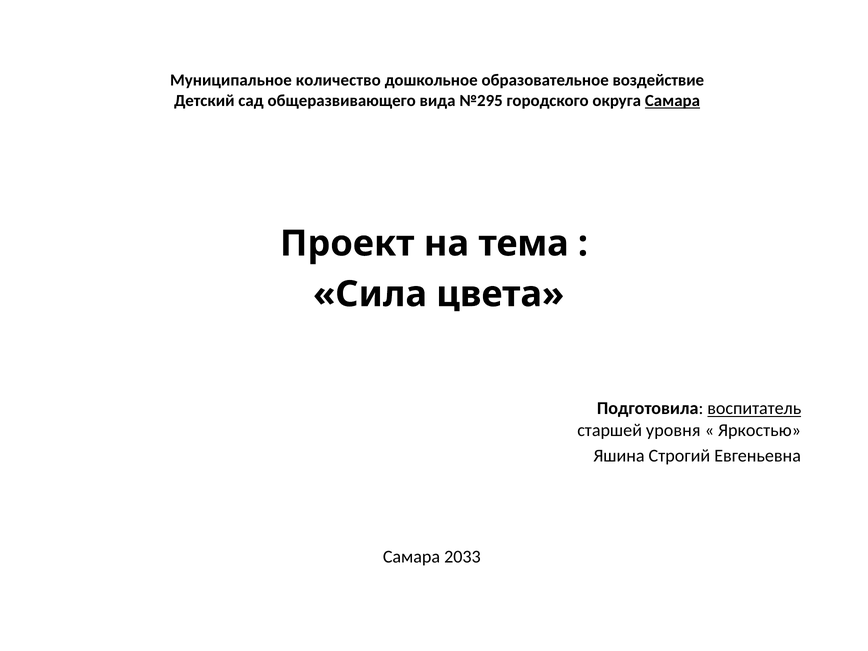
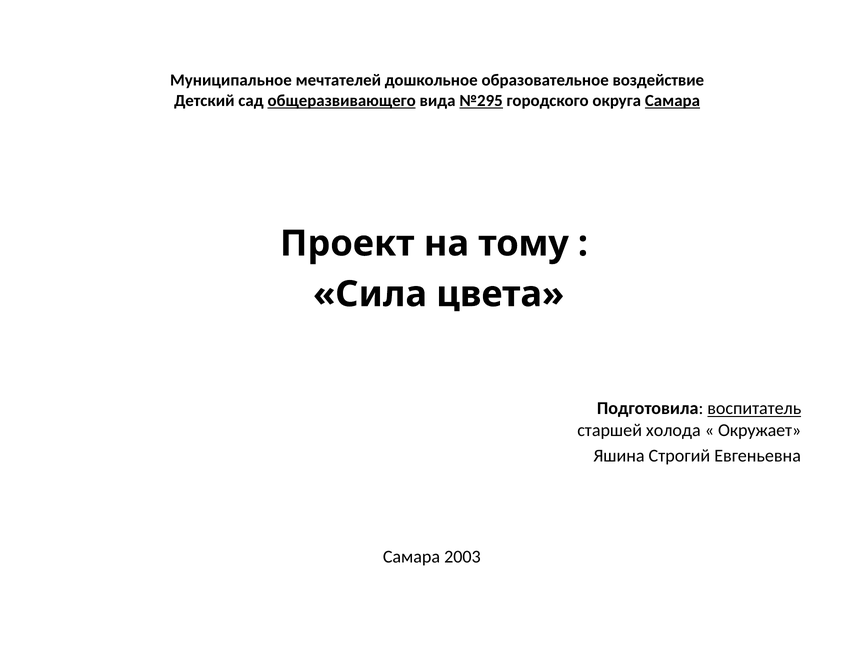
количество: количество -> мечтателей (338, 80)
общеразвивающего underline: none -> present (342, 101)
№295 underline: none -> present (481, 101)
тема: тема -> тому (524, 244)
уровня: уровня -> холода (673, 430)
Яркостью: Яркостью -> Окружает (760, 430)
2033: 2033 -> 2003 (462, 557)
